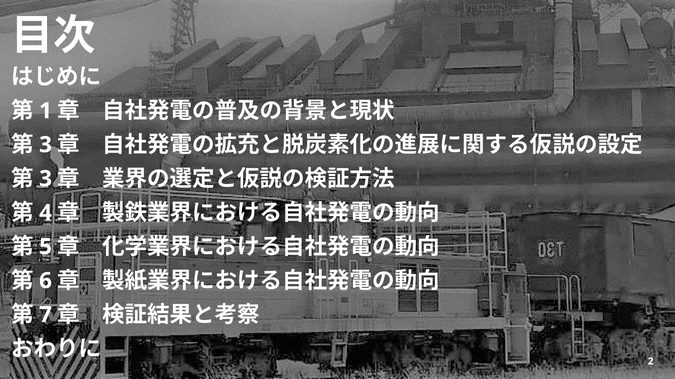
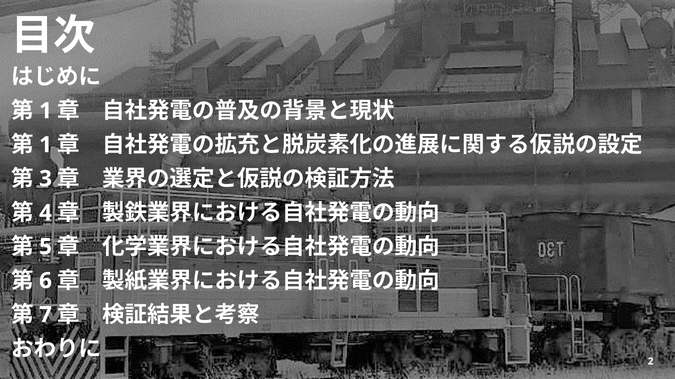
3: 3 -> 1 (46, 145)
